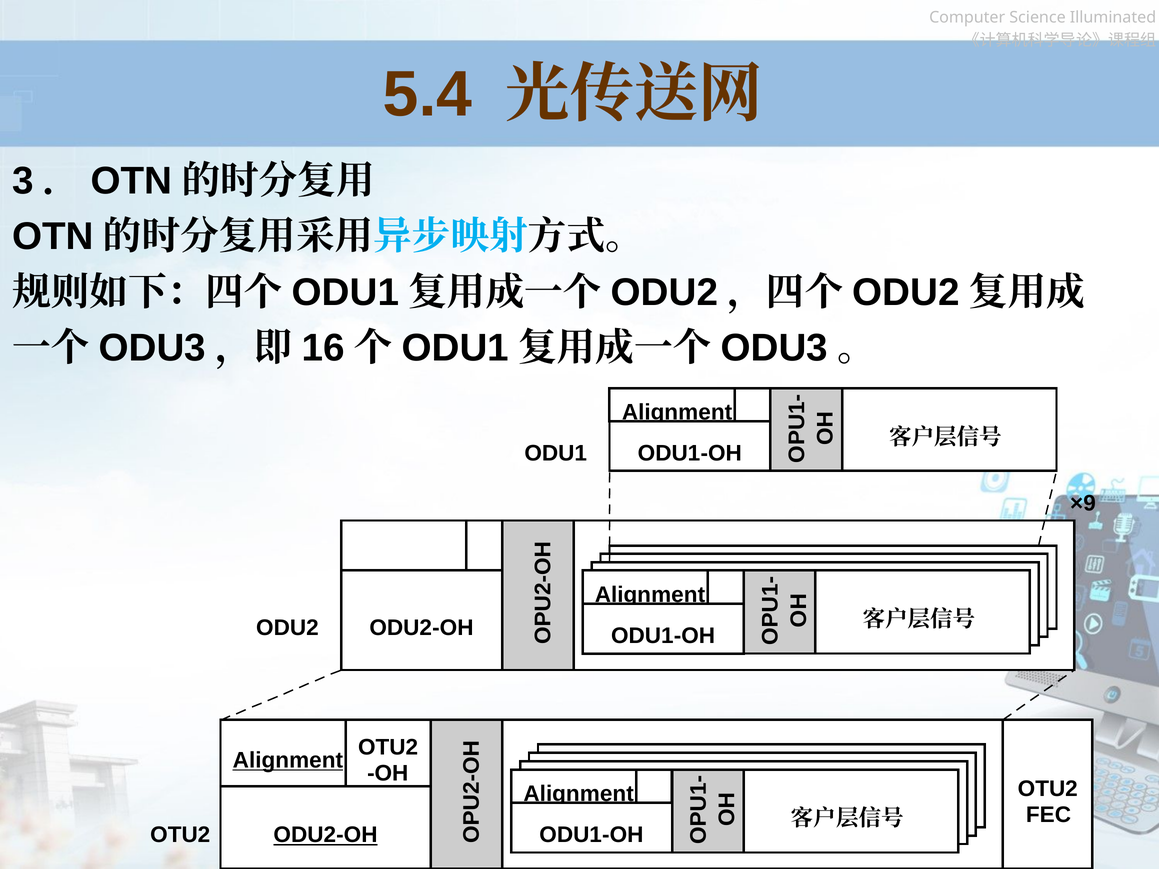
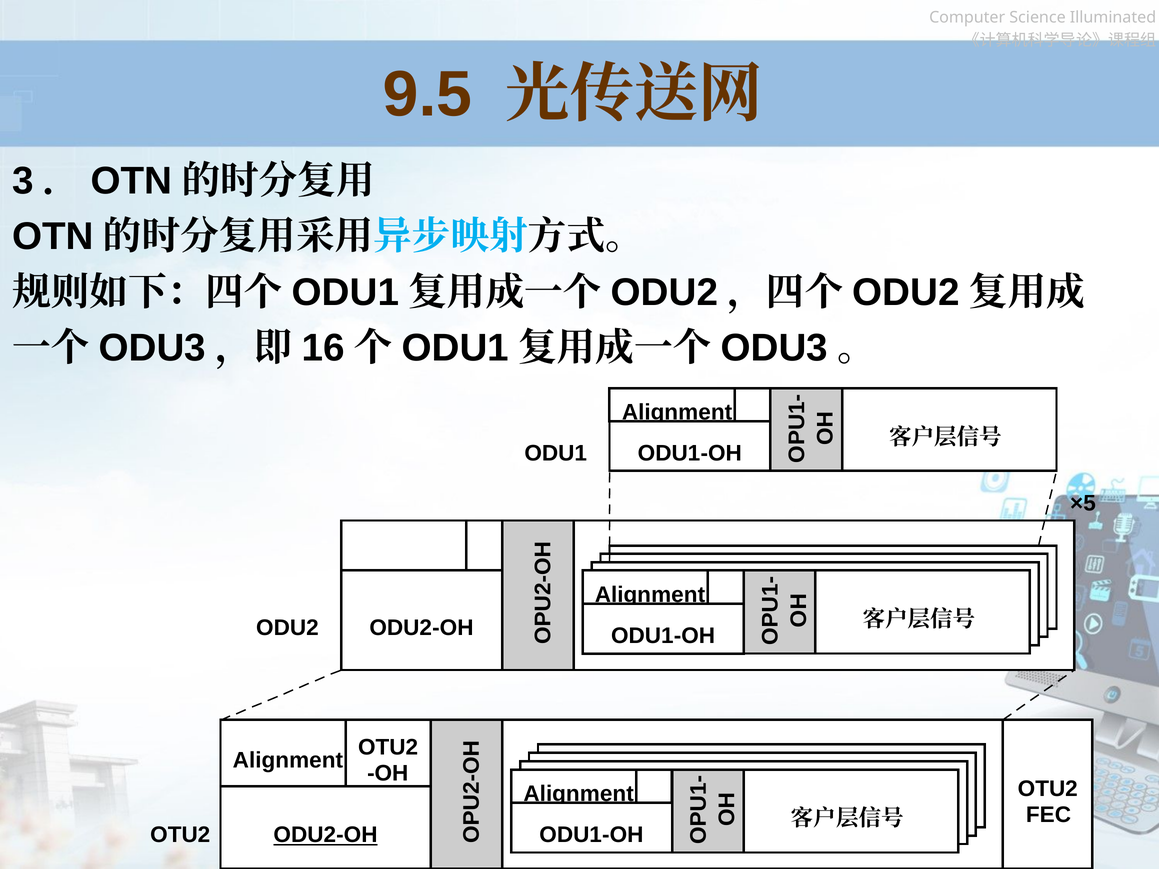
5.4: 5.4 -> 9.5 (427, 94)
×9: ×9 -> ×5 (1083, 504)
Alignment underline: present -> none (288, 761)
